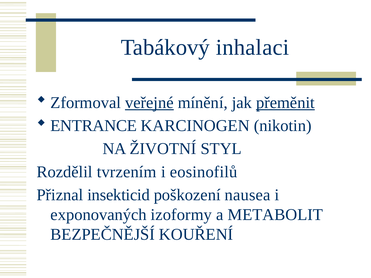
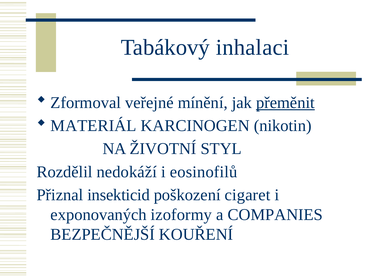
veřejné underline: present -> none (149, 103)
ENTRANCE: ENTRANCE -> MATERIÁL (93, 126)
tvrzením: tvrzením -> nedokáží (127, 172)
nausea: nausea -> cigaret (248, 195)
METABOLIT: METABOLIT -> COMPANIES (275, 215)
